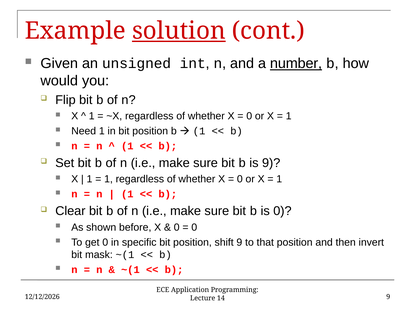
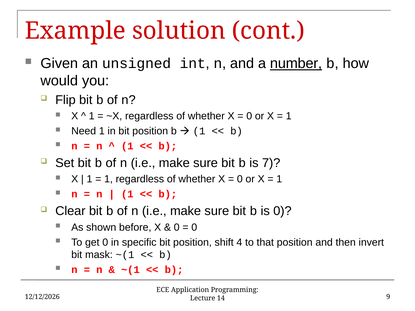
solution underline: present -> none (179, 31)
is 9: 9 -> 7 (271, 163)
shift 9: 9 -> 4 (239, 243)
